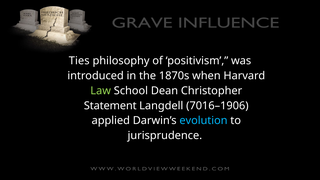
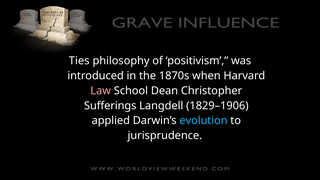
Law colour: light green -> pink (101, 91)
Statement: Statement -> Sufferings (110, 106)
7016–1906: 7016–1906 -> 1829–1906 (217, 106)
